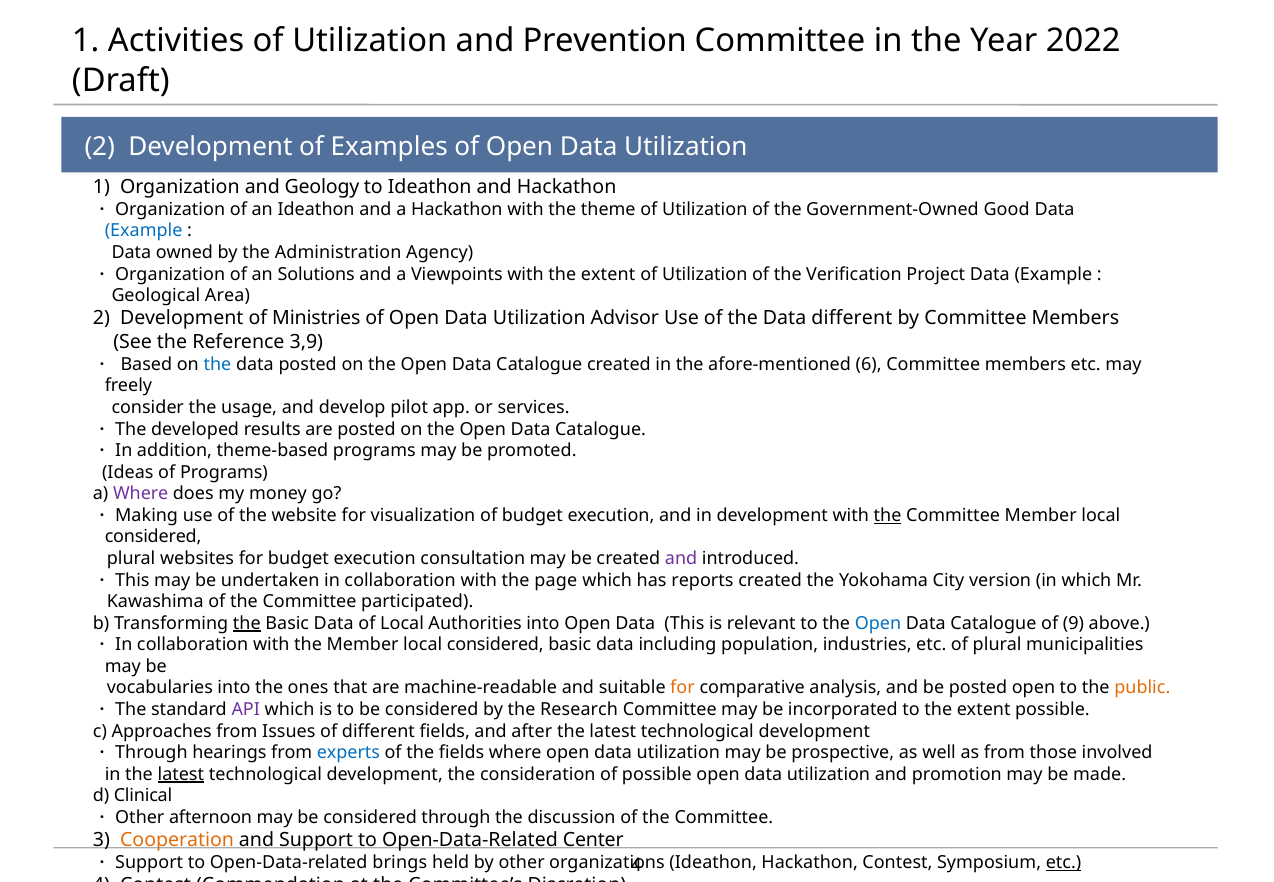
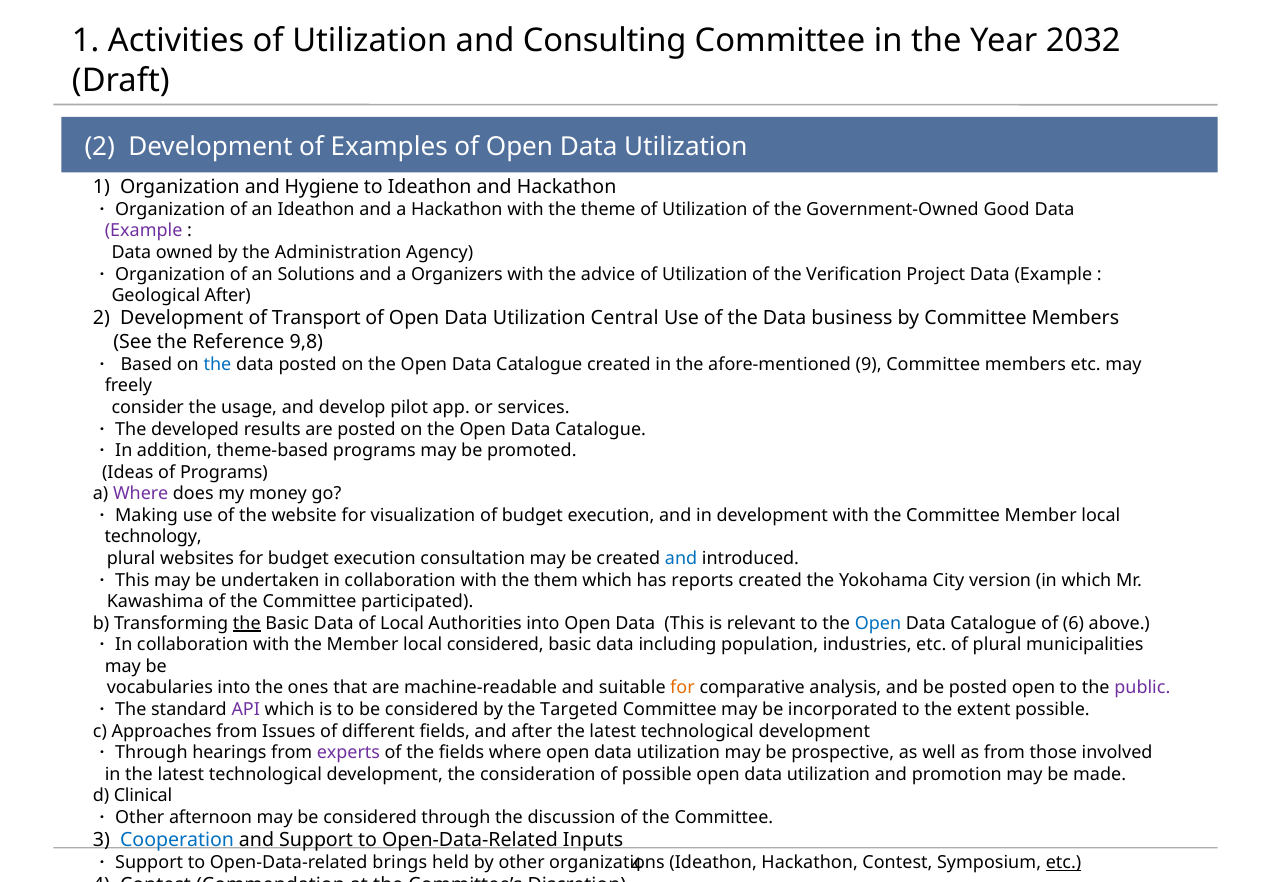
Prevention: Prevention -> Consulting (605, 41)
2022: 2022 -> 2032 (1083, 41)
Geology: Geology -> Hygiene (322, 187)
Example colour: blue -> purple (144, 231)
a Viewpoints: Viewpoints -> Organizers (457, 274)
with the extent: extent -> advice (608, 274)
Geological Area: Area -> After (228, 296)
Ministries: Ministries -> Transport (316, 318)
Advisor: Advisor -> Central (625, 318)
Data different: different -> business (852, 318)
3,9: 3,9 -> 9,8 (306, 342)
6: 6 -> 9 (869, 364)
the underline: present -> none (888, 515)
considered: considered -> technology (153, 537)
and colour: purple -> blue (681, 559)
page: page -> them (556, 580)
9: 9 -> 6 (1073, 623)
public colour: orange -> purple (1142, 688)
Research: Research -> Targeted (579, 710)
experts colour: blue -> purple (348, 753)
latest underline: present -> none (181, 774)
Cooperation colour: orange -> blue (177, 840)
Center: Center -> Inputs (593, 840)
